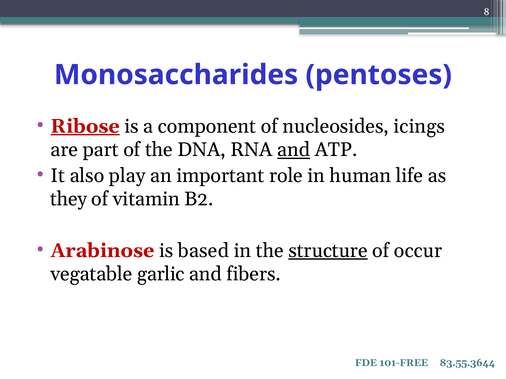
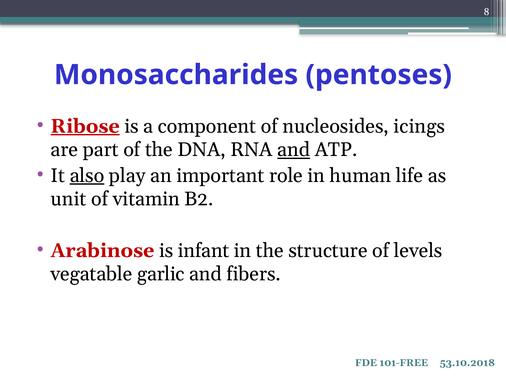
also underline: none -> present (87, 176)
they: they -> unit (68, 199)
based: based -> infant (204, 251)
structure underline: present -> none (328, 251)
occur: occur -> levels (418, 251)
83.55.3644: 83.55.3644 -> 53.10.2018 (467, 363)
